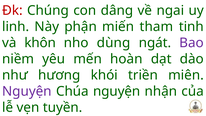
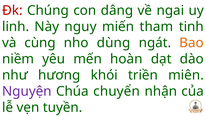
phận: phận -> nguy (81, 27)
khôn: khôn -> cùng (40, 43)
Bao colour: purple -> orange (192, 43)
Chúa nguyện: nguyện -> chuyển (117, 91)
